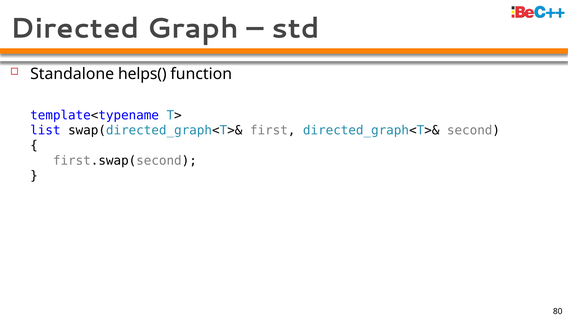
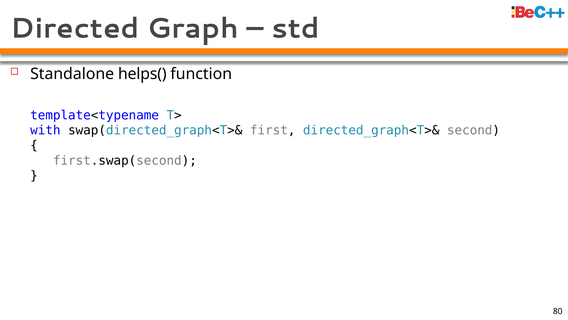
list: list -> with (45, 130)
